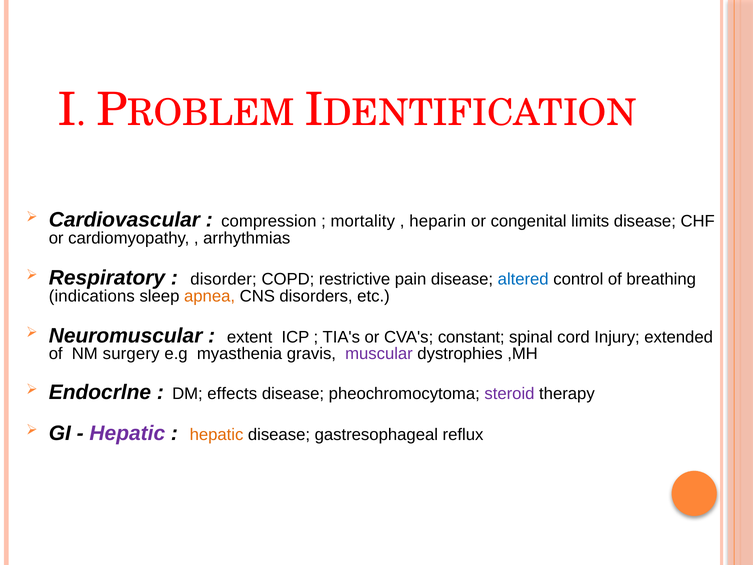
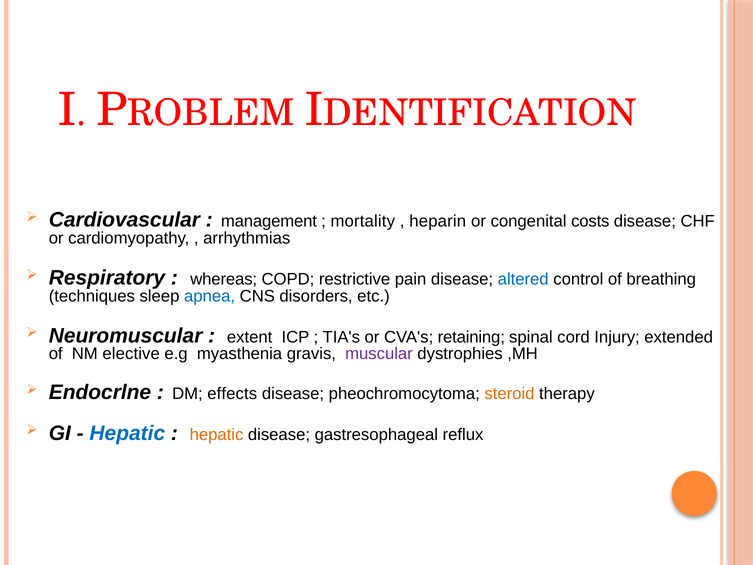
compression: compression -> management (269, 221)
limits: limits -> costs (590, 221)
disorder: disorder -> whereas (224, 279)
indications: indications -> techniques (92, 296)
apnea colour: orange -> blue (210, 296)
constant: constant -> retaining (471, 337)
surgery: surgery -> elective (131, 354)
steroid colour: purple -> orange (509, 394)
Hepatic colour: purple -> blue (127, 433)
